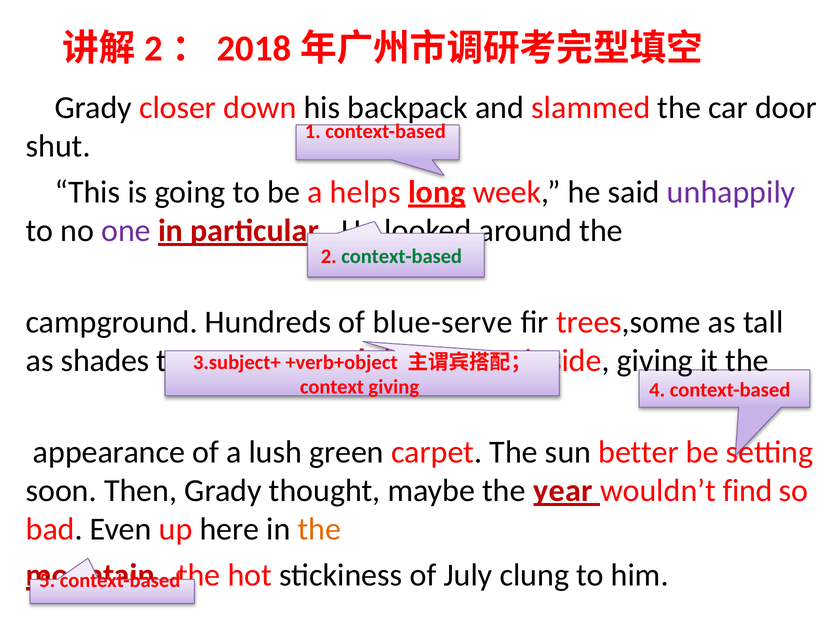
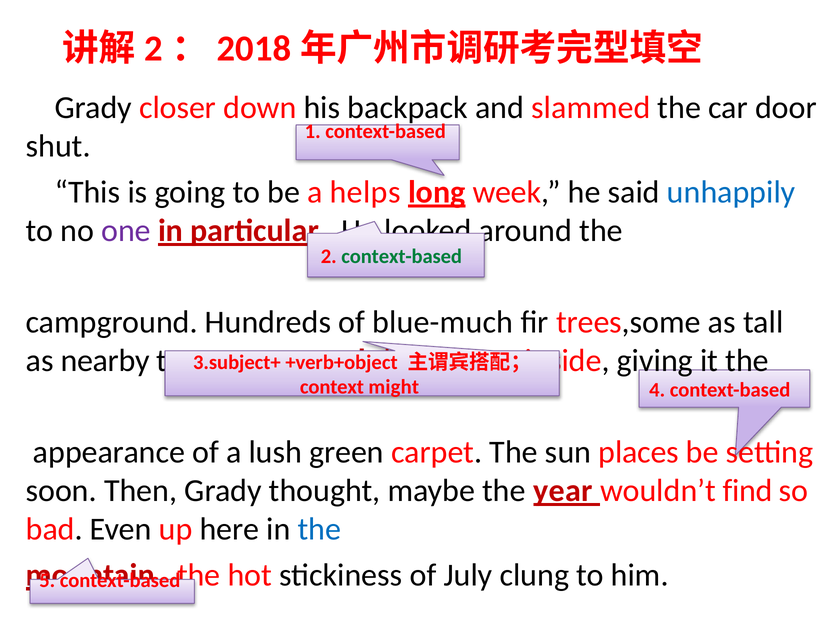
unhappily colour: purple -> blue (731, 192)
blue-serve: blue-serve -> blue-much (443, 322)
shades: shades -> nearby (105, 361)
context giving: giving -> might (394, 387)
better: better -> places (639, 452)
the colour: orange -> blue (319, 529)
